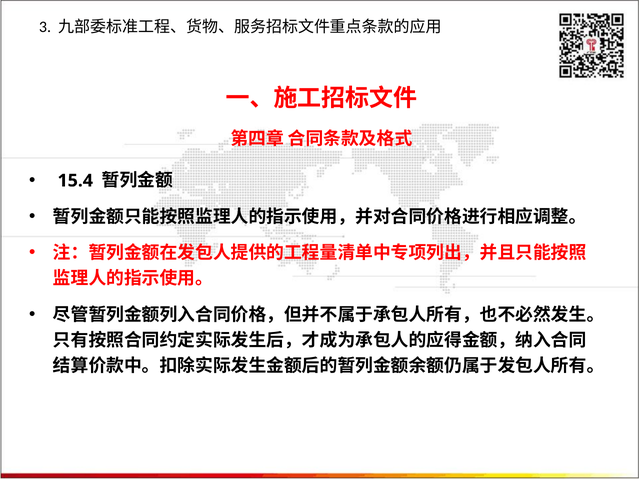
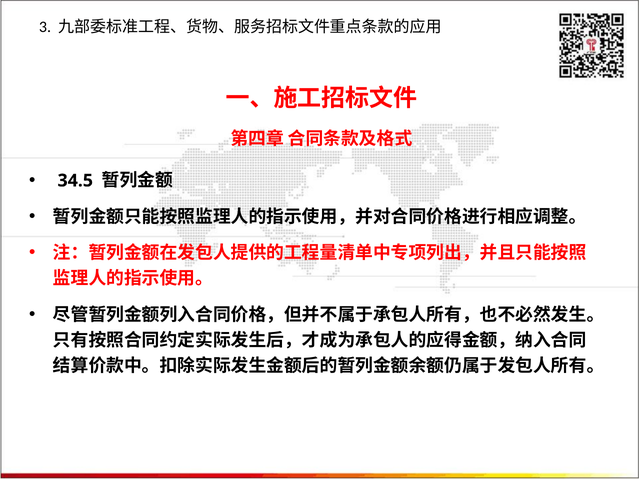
15.4: 15.4 -> 34.5 (75, 181)
